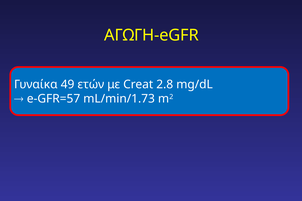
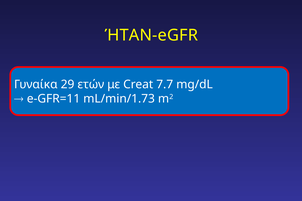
ΑΓΩΓΗ-eGFR: ΑΓΩΓΗ-eGFR -> ΉΤΑΝ-eGFR (151, 35)
49: 49 -> 29 (68, 85)
2.8: 2.8 -> 7.7 (165, 85)
e-GFR=57: e-GFR=57 -> e-GFR=11 (54, 99)
